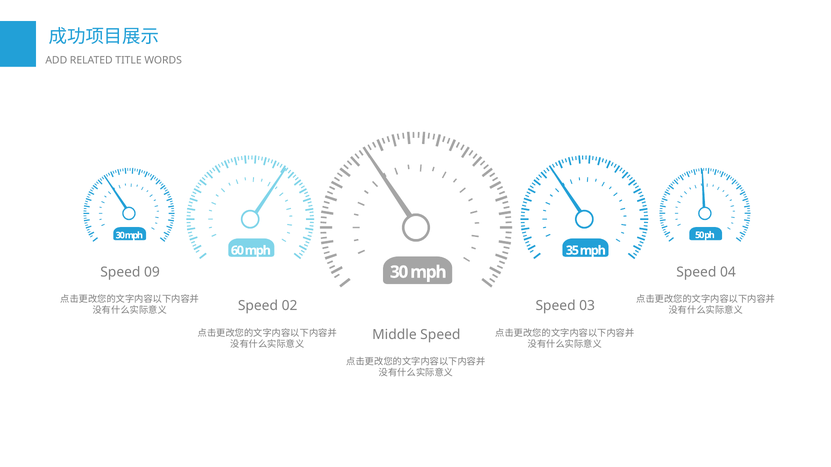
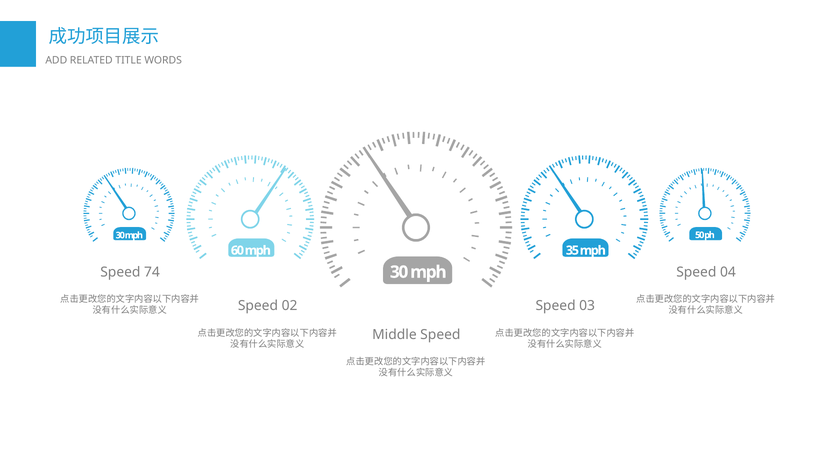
09: 09 -> 74 (152, 272)
